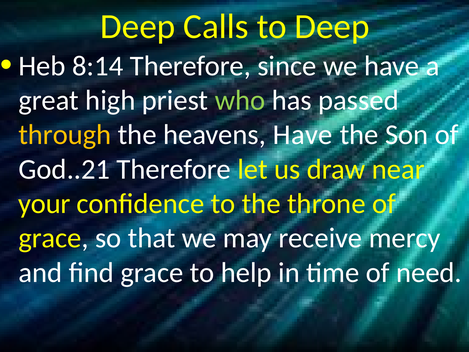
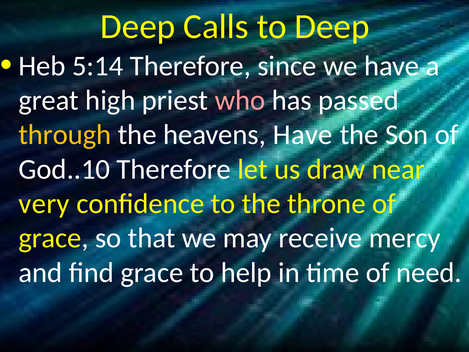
8:14: 8:14 -> 5:14 (98, 66)
who colour: light green -> pink (240, 100)
God..21: God..21 -> God..10 (64, 169)
your: your -> very (44, 204)
